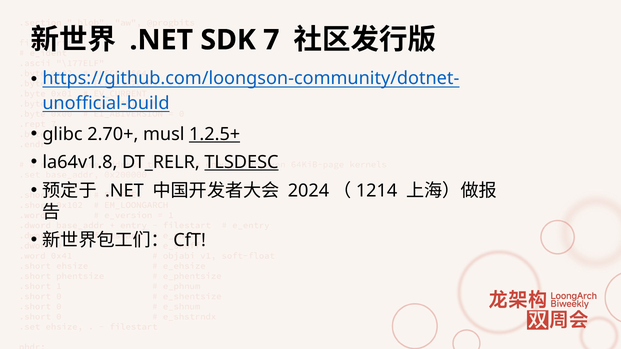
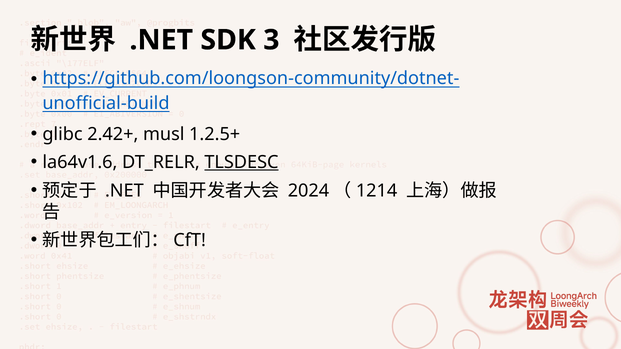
7: 7 -> 3 (271, 40)
2.70+: 2.70+ -> 2.42+ (113, 134)
1.2.5+ underline: present -> none (215, 134)
la64v1.8: la64v1.8 -> la64v1.6 (80, 162)
